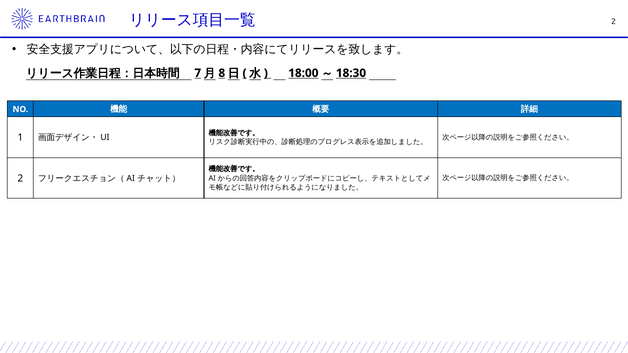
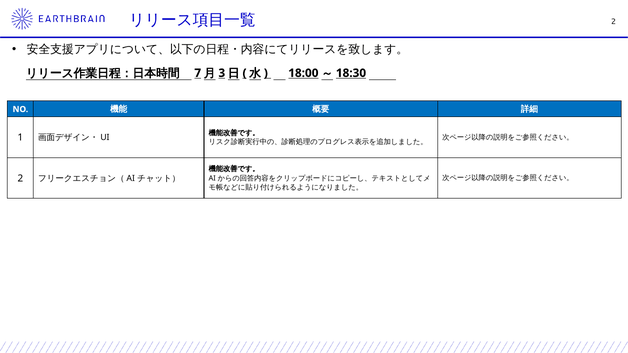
8: 8 -> 3 (222, 73)
